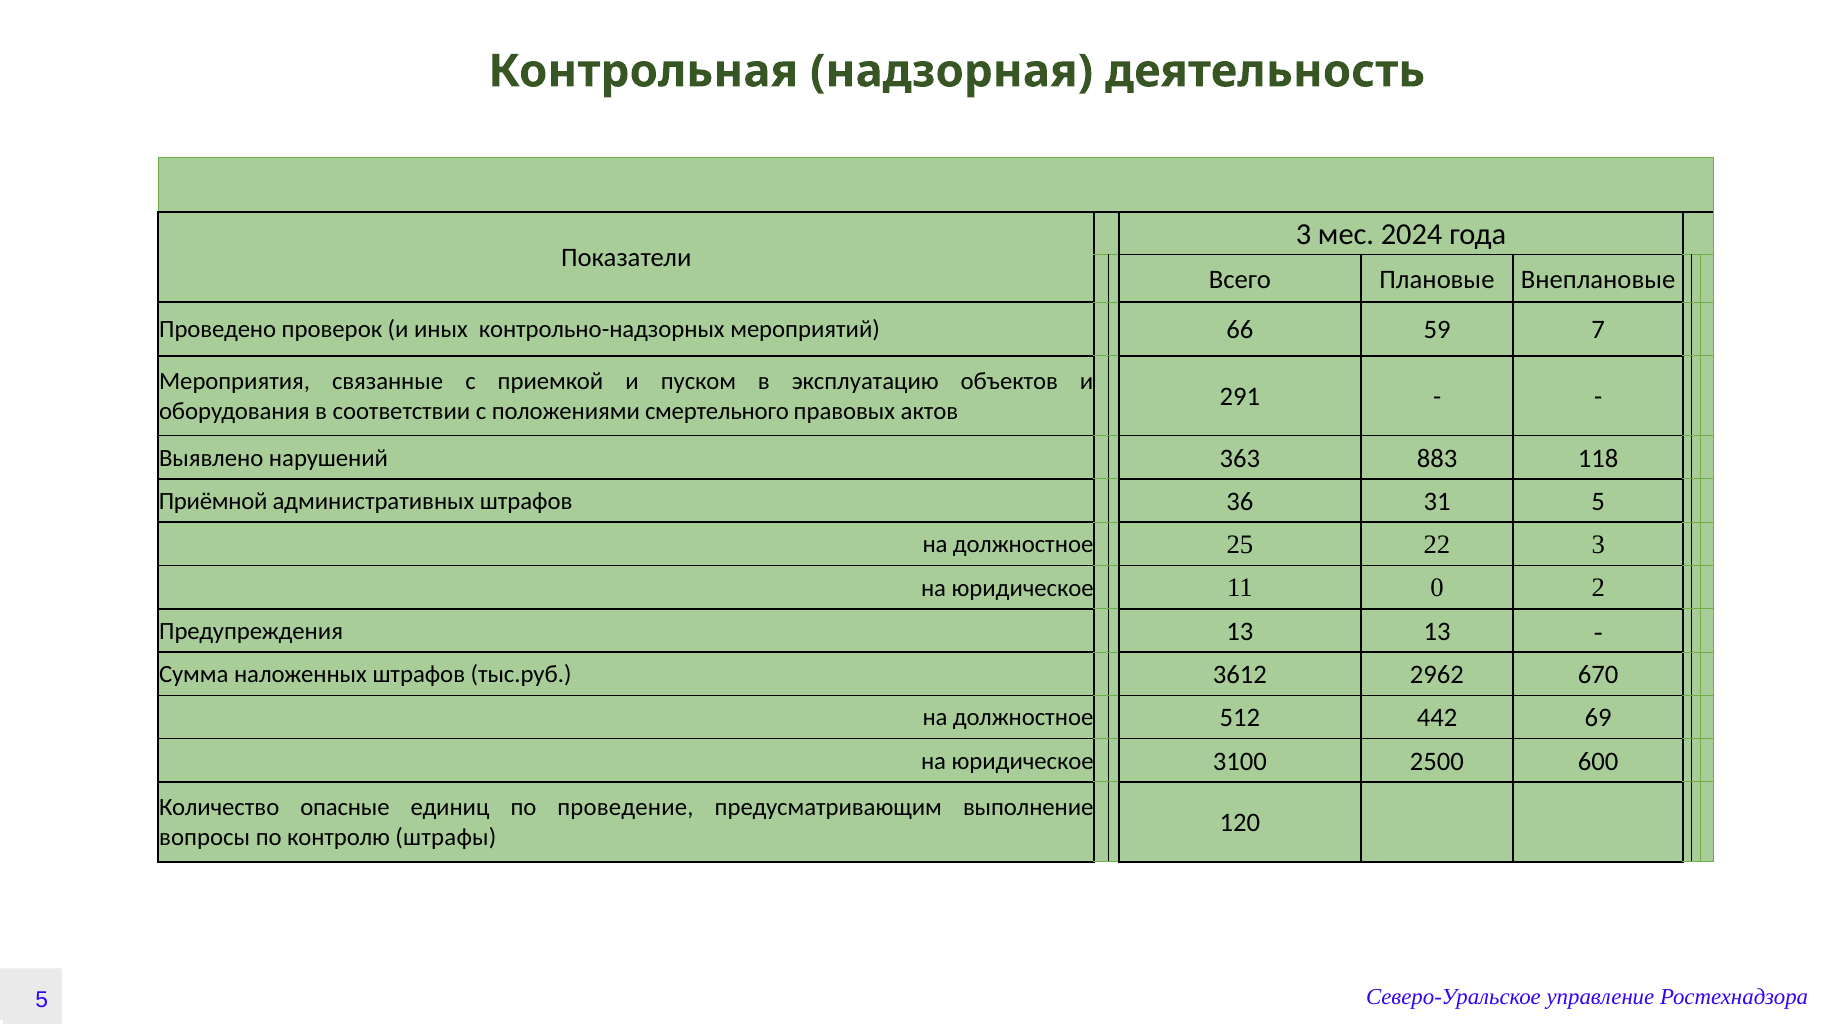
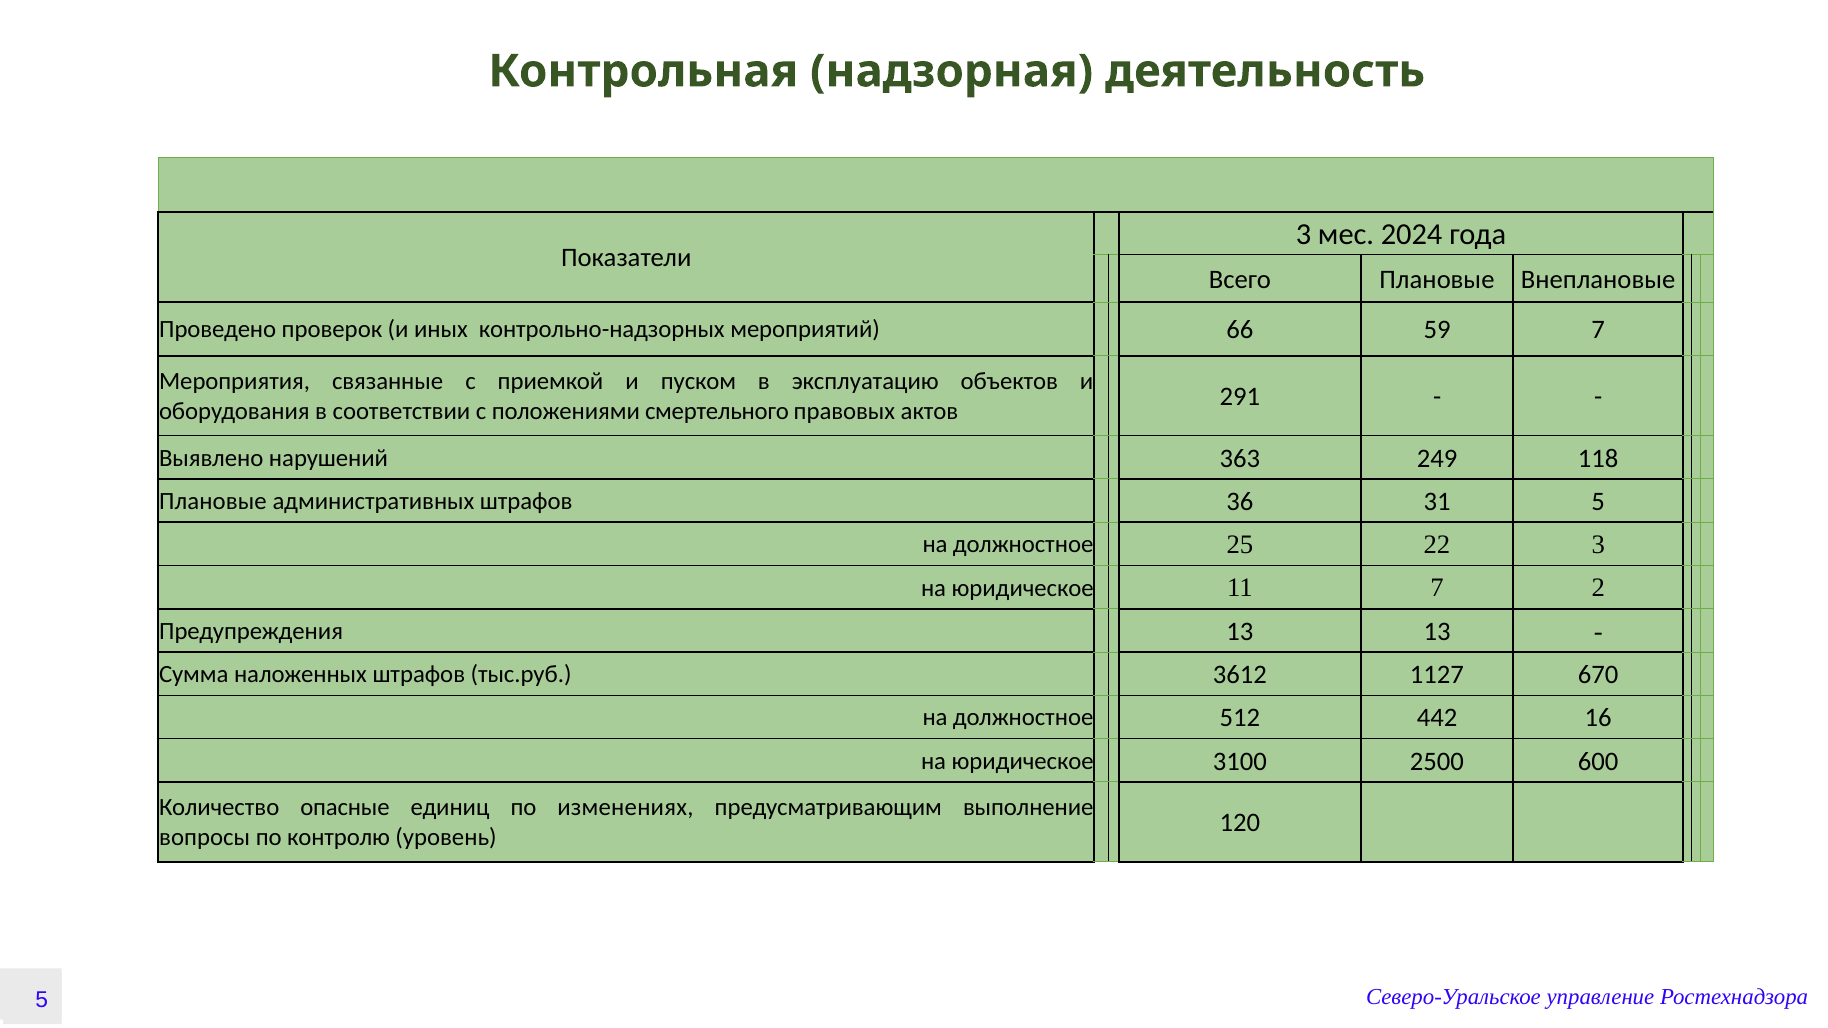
883: 883 -> 249 (1437, 458)
Приёмной: Приёмной -> Плановые (213, 501)
11 0: 0 -> 7 (1437, 588)
2962: 2962 -> 1127 (1437, 675)
69: 69 -> 16 (1598, 718)
проведение: проведение -> изменениях (625, 808)
штрафы: штрафы -> уровень (446, 838)
